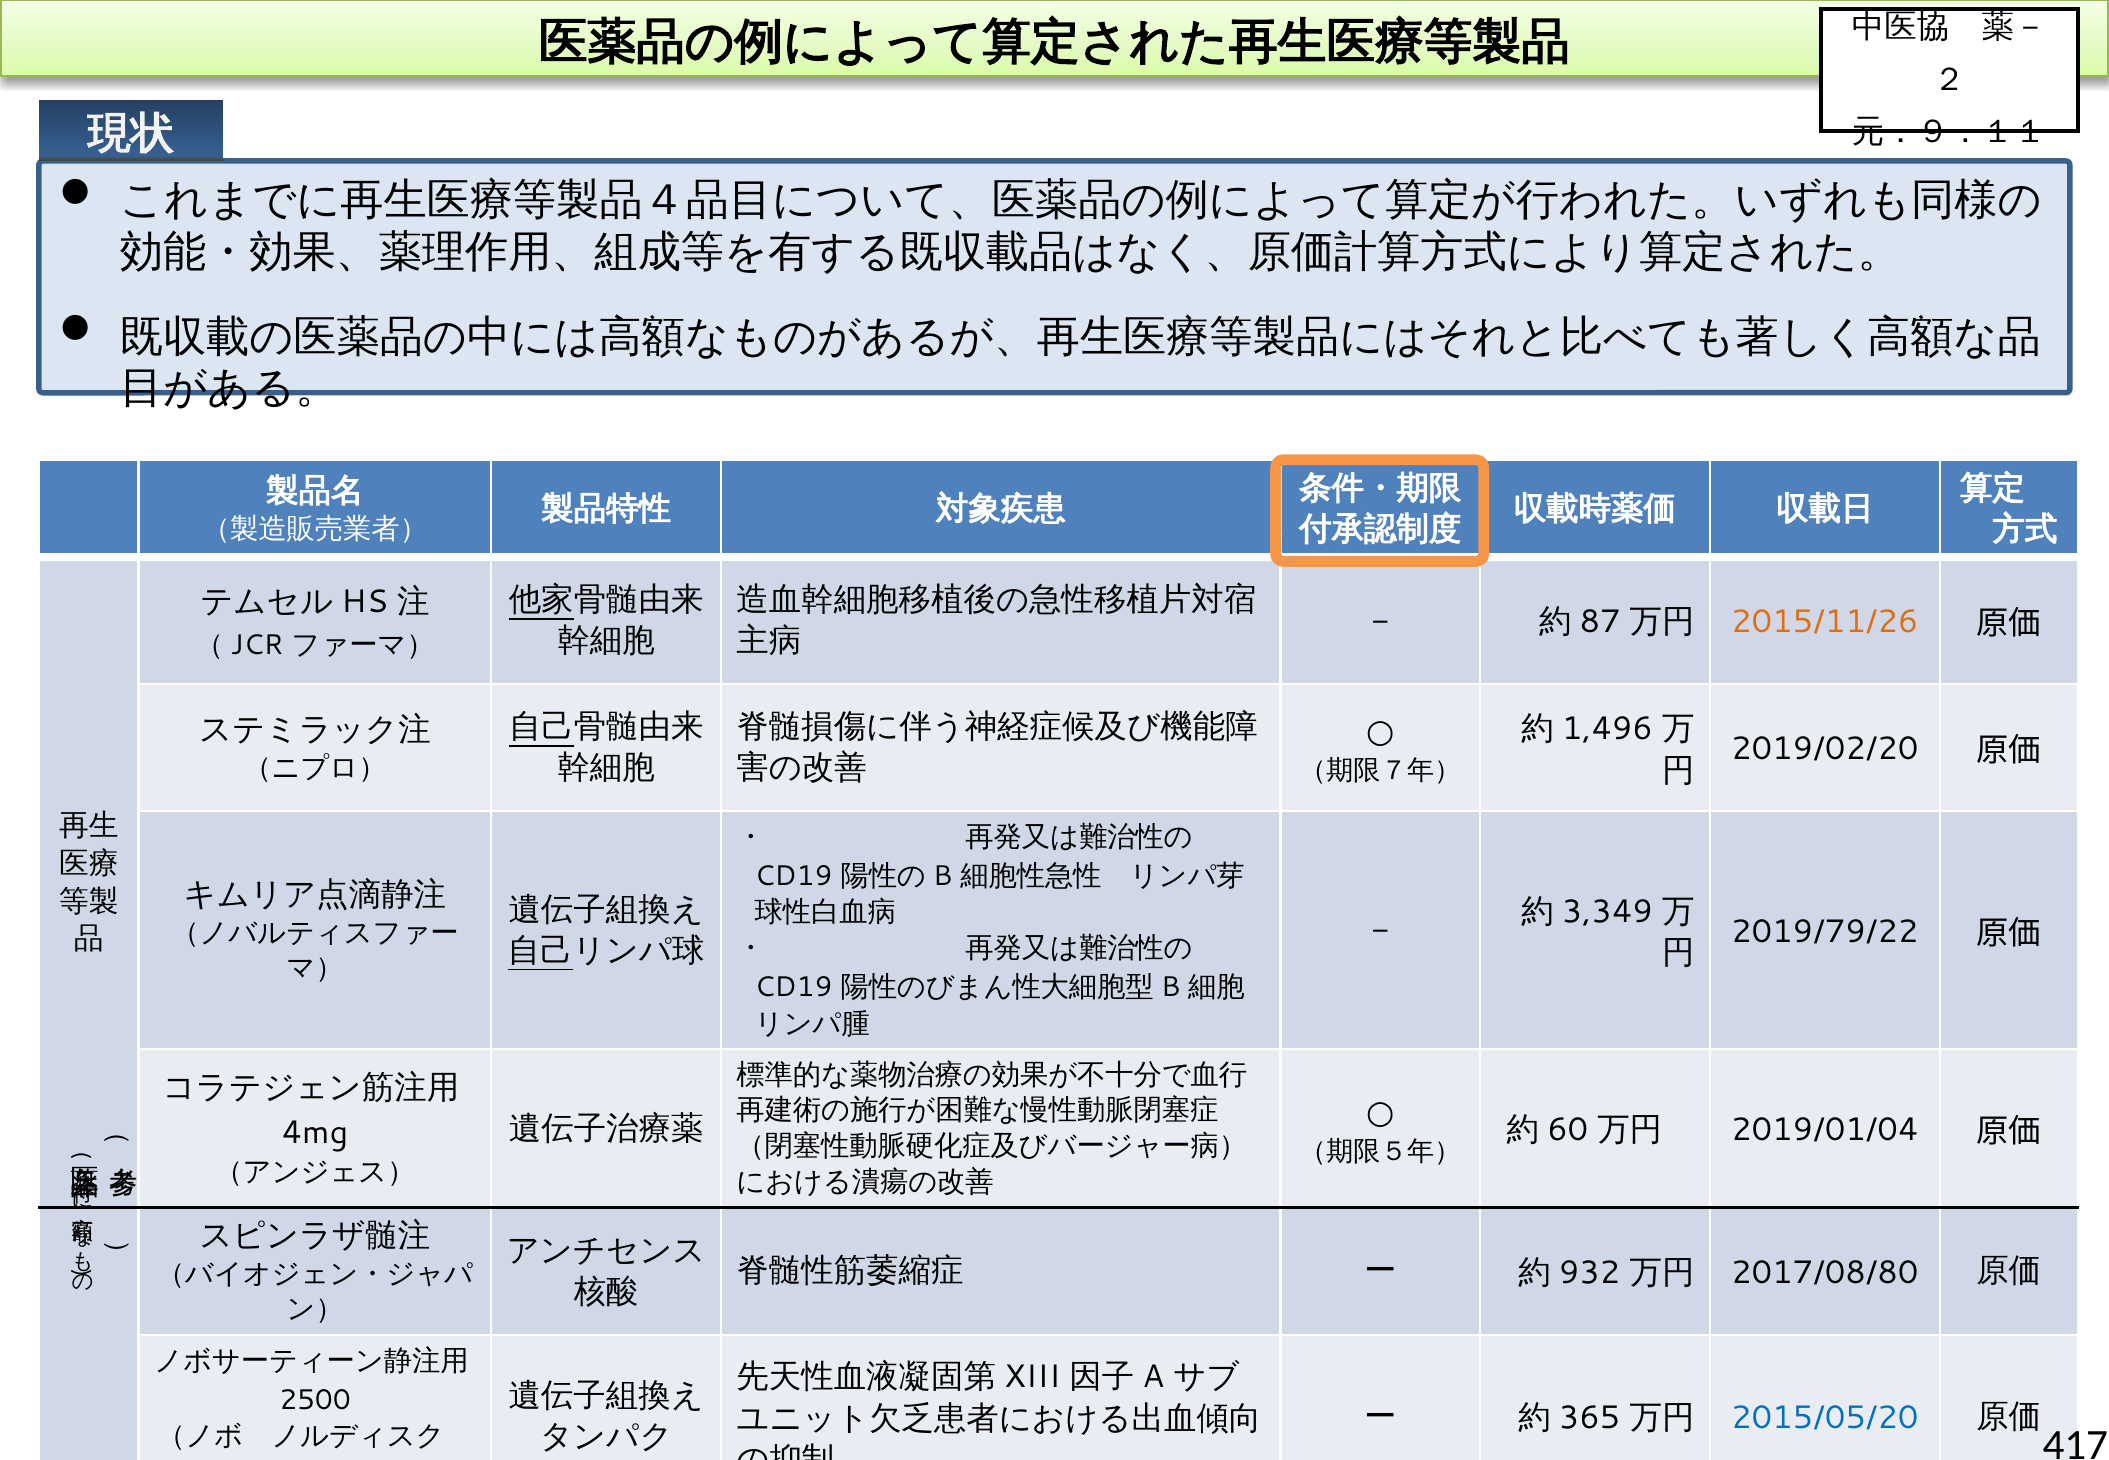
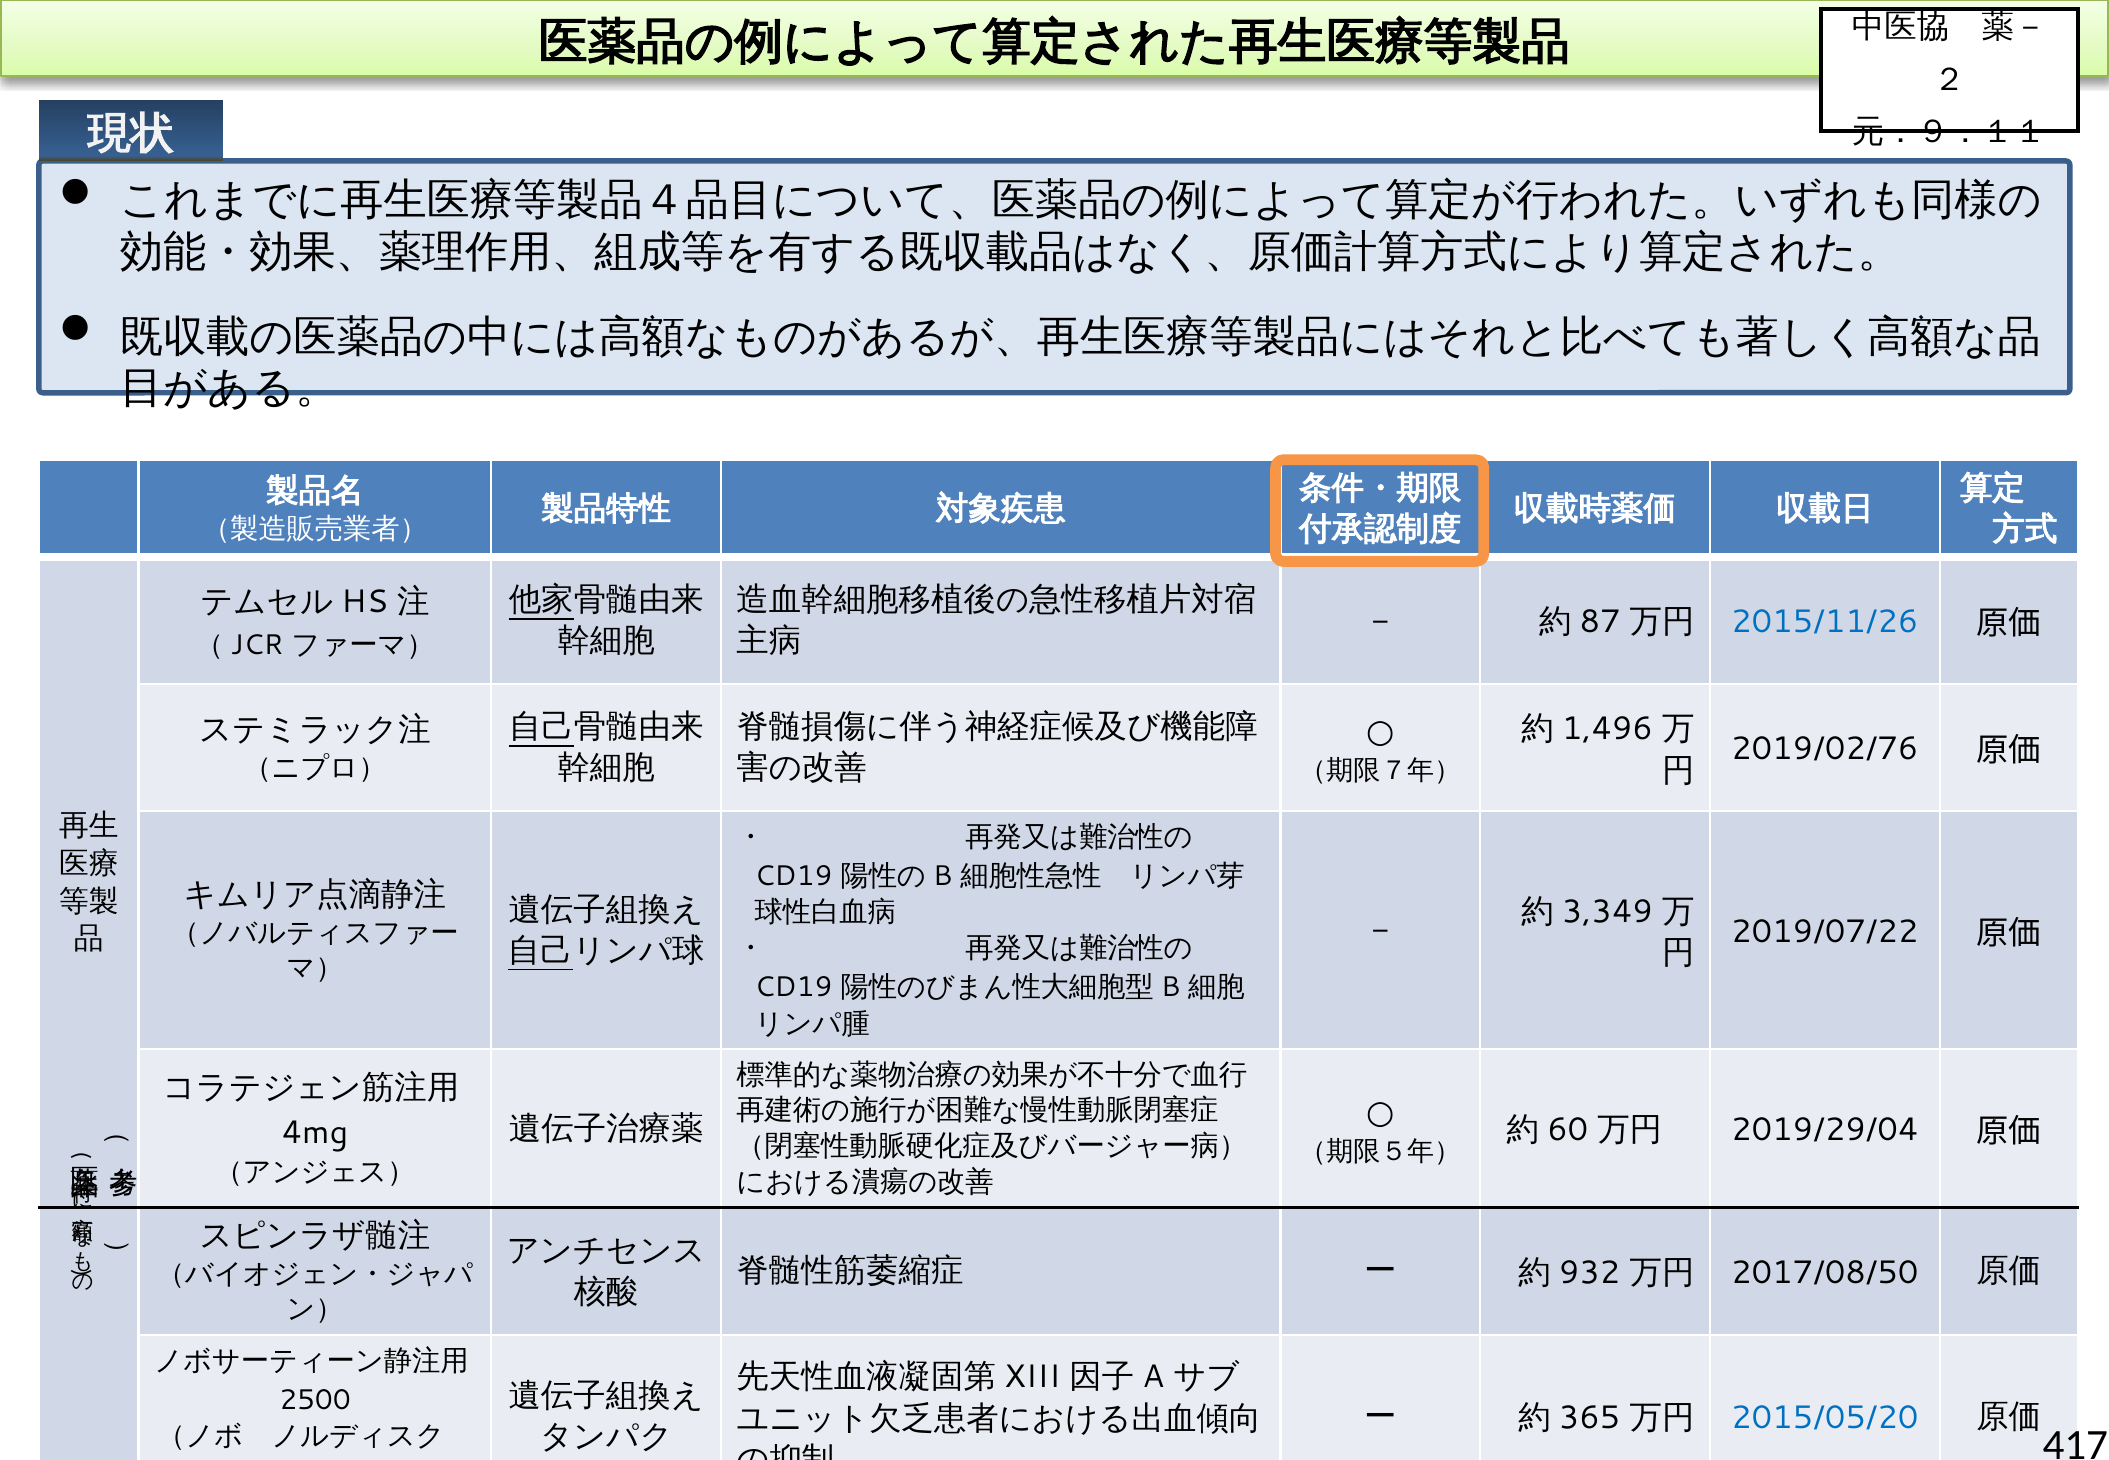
2015/11/26 colour: orange -> blue (1825, 622)
2019/02/20: 2019/02/20 -> 2019/02/76 (1825, 749)
2019/79/22: 2019/79/22 -> 2019/07/22 (1825, 932)
2019/01/04: 2019/01/04 -> 2019/29/04 (1825, 1130)
2017/08/80: 2017/08/80 -> 2017/08/50 (1825, 1273)
